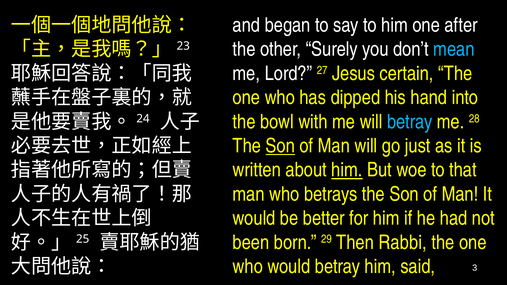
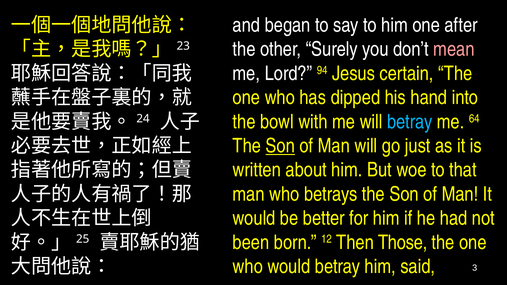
mean colour: light blue -> pink (454, 49)
27: 27 -> 94 (322, 70)
28: 28 -> 64 (474, 119)
him underline: present -> none (347, 170)
29: 29 -> 12 (326, 239)
Rabbi: Rabbi -> Those (403, 243)
